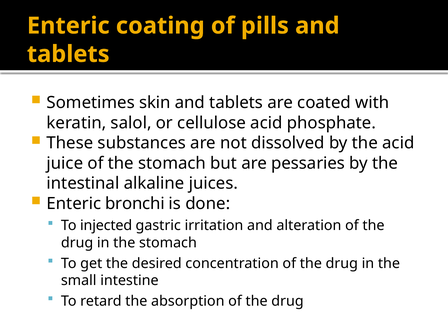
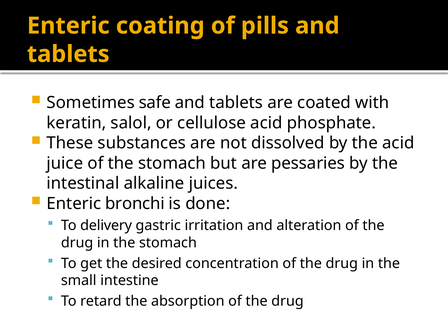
skin: skin -> safe (155, 103)
injected: injected -> delivery (106, 226)
